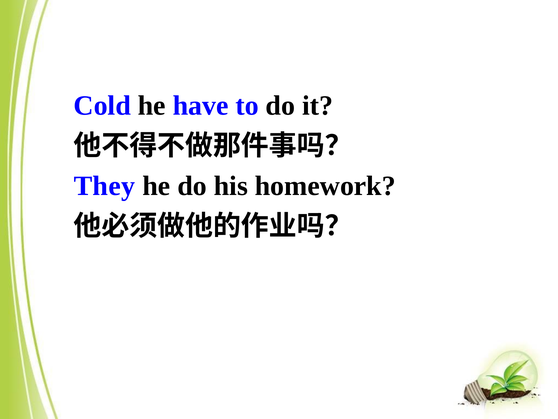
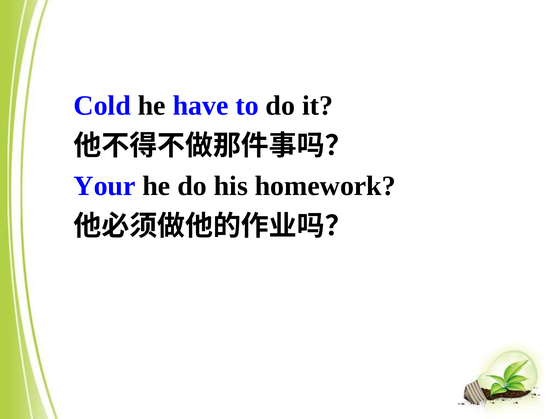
They: They -> Your (105, 186)
